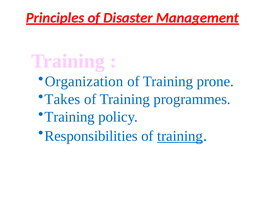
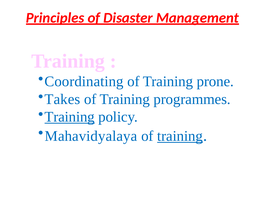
Organization: Organization -> Coordinating (84, 81)
Training underline: none -> present (70, 117)
Responsibilities: Responsibilities -> Mahavidyalaya (91, 136)
